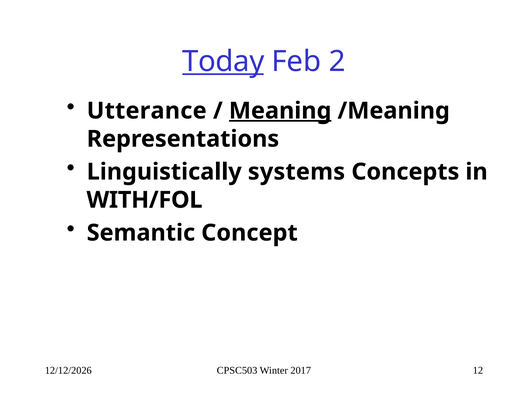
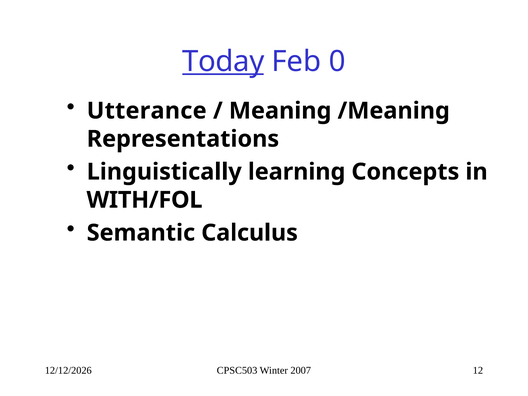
2: 2 -> 0 (337, 61)
Meaning underline: present -> none (280, 111)
systems: systems -> learning (297, 172)
Concept: Concept -> Calculus (250, 233)
2017: 2017 -> 2007 (301, 370)
